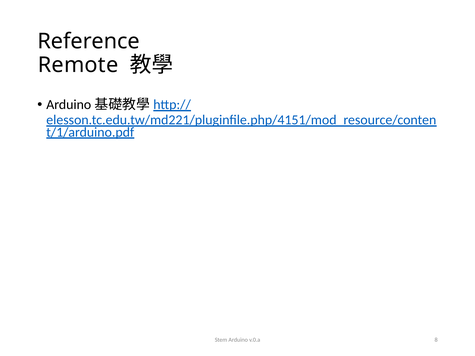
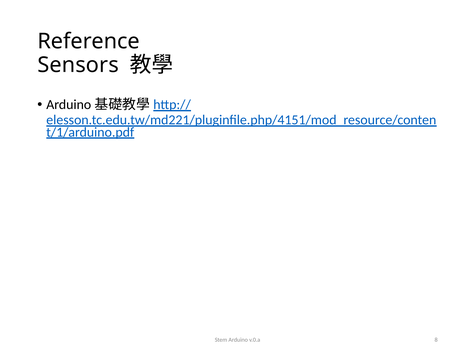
Remote: Remote -> Sensors (78, 65)
